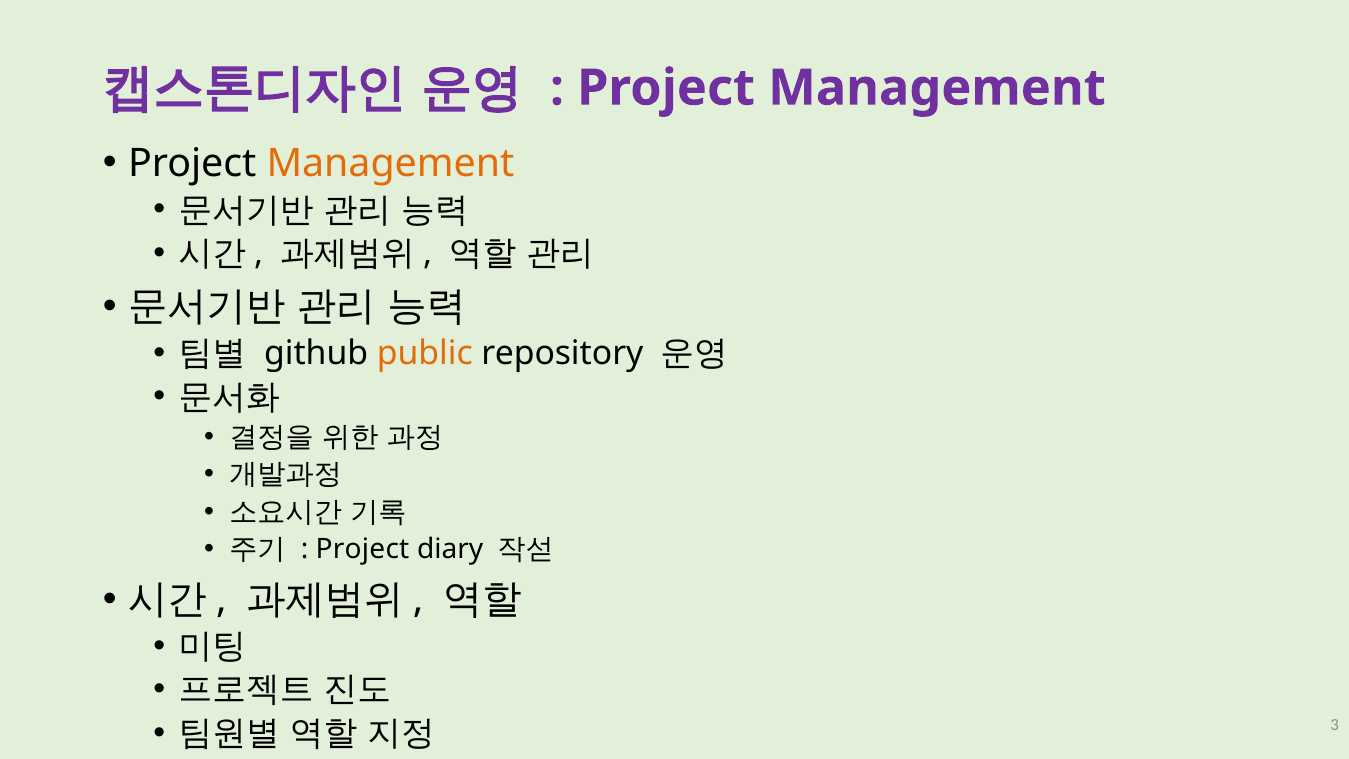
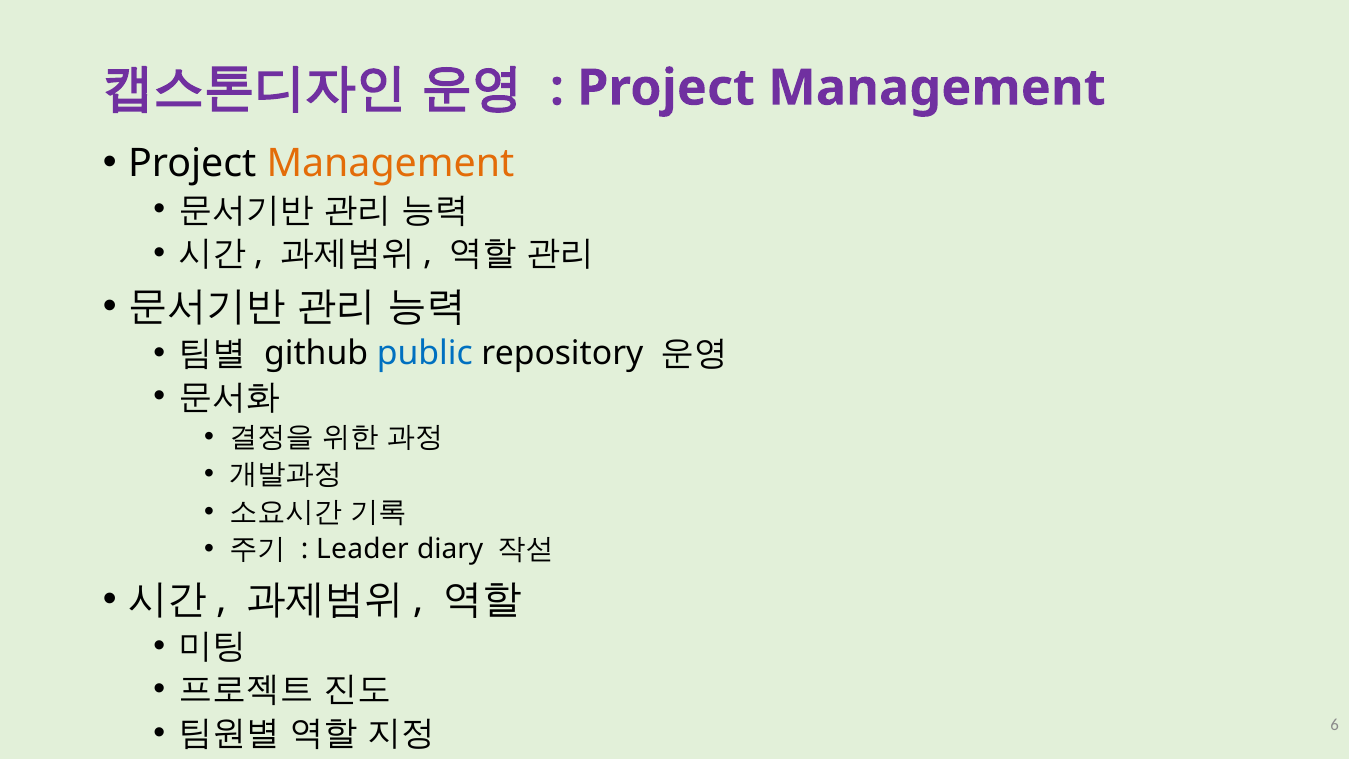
public colour: orange -> blue (425, 353)
Project: Project -> Leader (362, 549)
3: 3 -> 6 (1335, 724)
